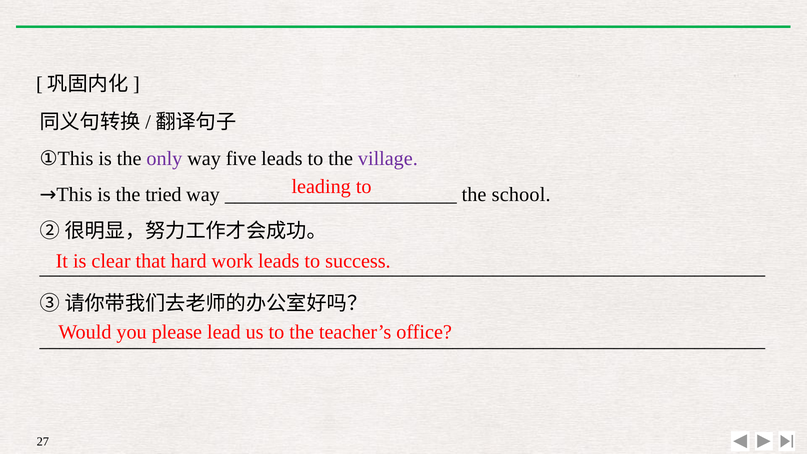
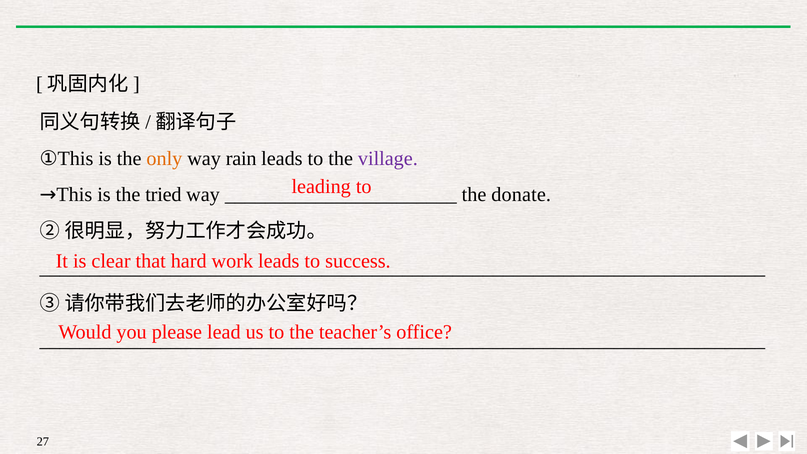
only colour: purple -> orange (164, 158)
five: five -> rain (241, 158)
school: school -> donate (521, 195)
